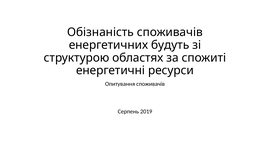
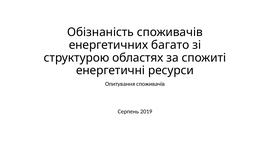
будуть: будуть -> багато (170, 45)
